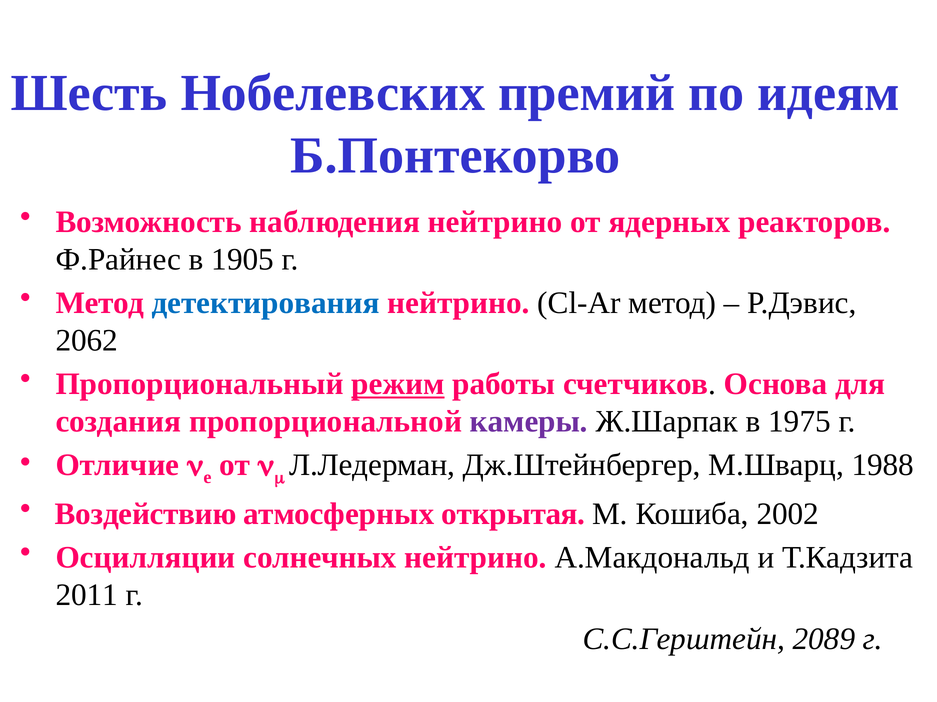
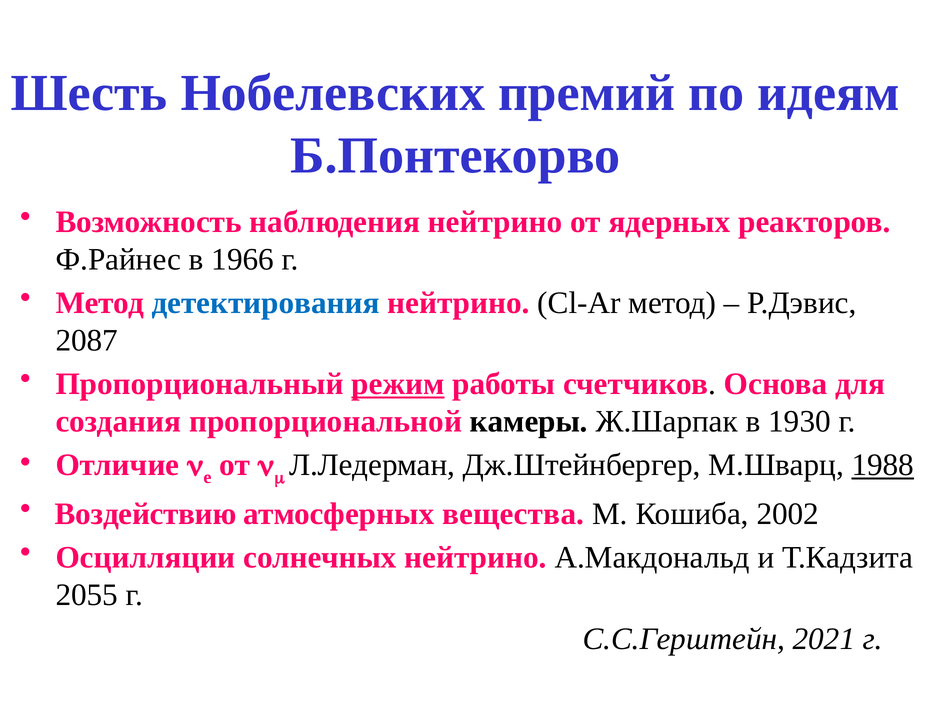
1905: 1905 -> 1966 (243, 260)
2062: 2062 -> 2087 (87, 341)
камеры colour: purple -> black (529, 422)
1975: 1975 -> 1930 (800, 422)
1988 underline: none -> present (883, 466)
открытая: открытая -> вещества (513, 515)
2011: 2011 -> 2055 (87, 596)
2089: 2089 -> 2021 (824, 639)
